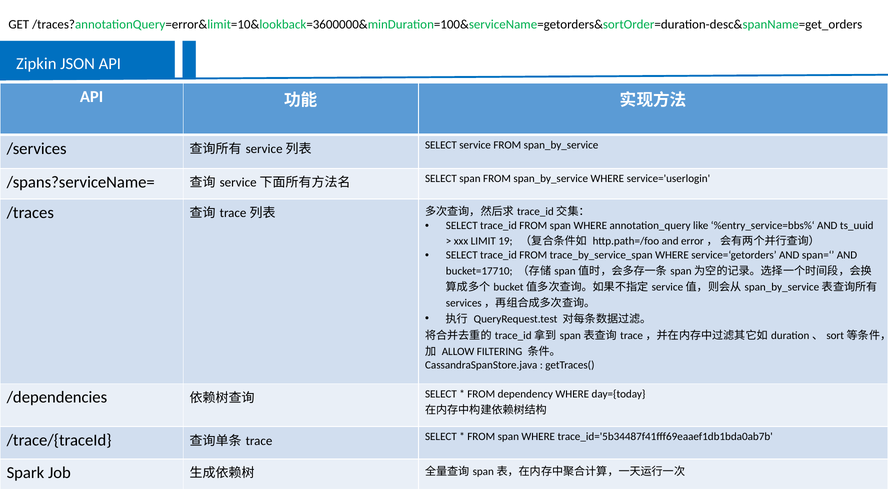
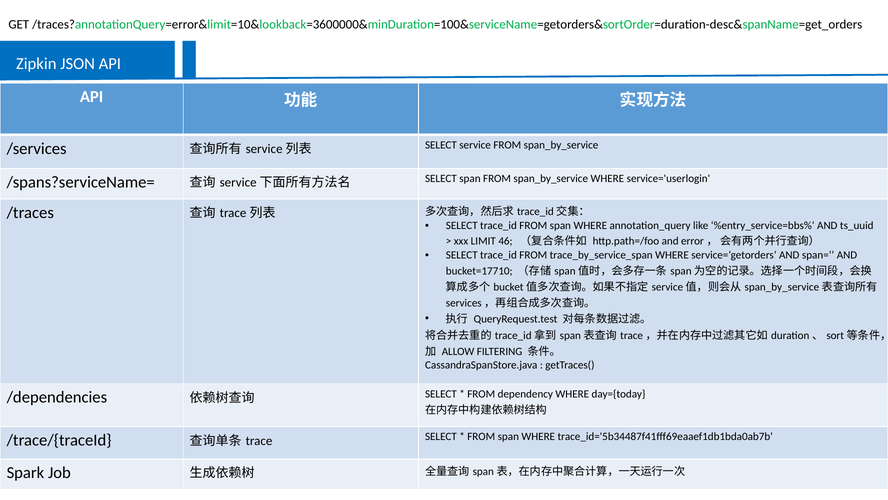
19: 19 -> 46 (505, 241)
